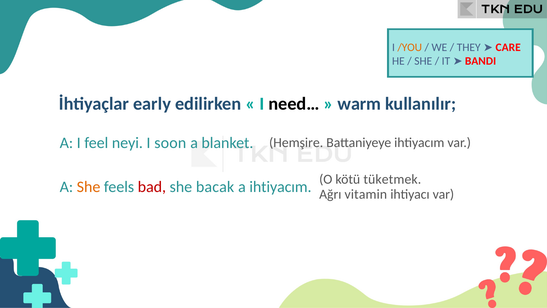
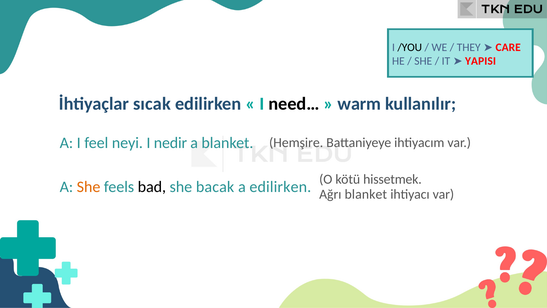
/YOU colour: orange -> black (410, 47)
BANDI: BANDI -> YAPISI (480, 61)
early: early -> sıcak (152, 104)
soon: soon -> nedir (170, 143)
bad colour: red -> black (152, 187)
a ihtiyacım: ihtiyacım -> edilirken (280, 187)
tüketmek: tüketmek -> hissetmek (392, 179)
Ağrı vitamin: vitamin -> blanket (366, 194)
